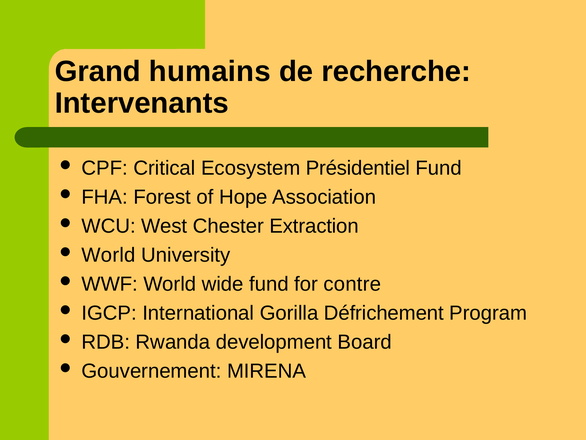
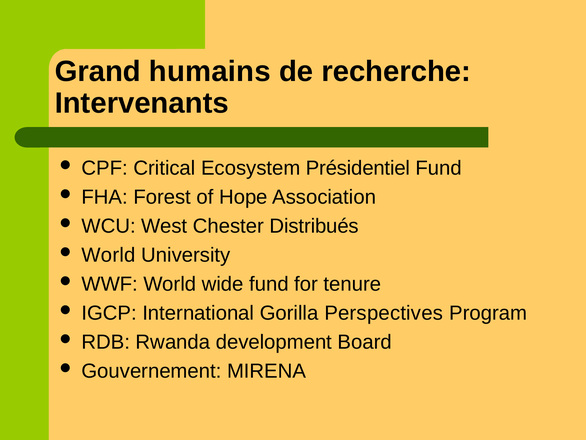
Extraction: Extraction -> Distribués (314, 226)
contre: contre -> tenure (352, 284)
Défrichement: Défrichement -> Perspectives (384, 313)
